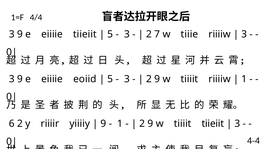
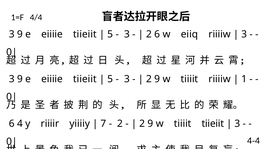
2 7: 7 -> 6 (157, 34)
tiiie: tiiie -> eiiq (189, 34)
eoiid: eoiid -> tiieiit (85, 79)
6 2: 2 -> 4 (20, 124)
9: 9 -> 7 (103, 124)
1: 1 -> 2 (120, 124)
